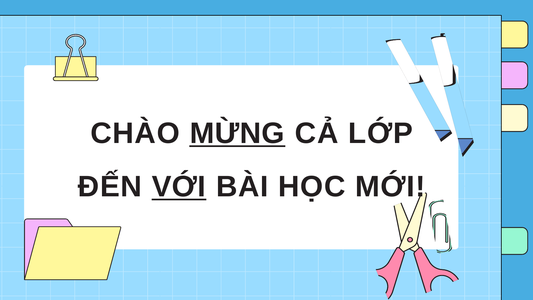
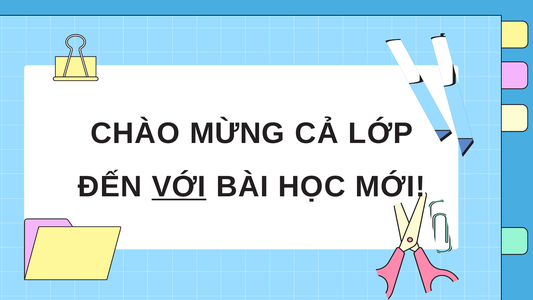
MỪNG underline: present -> none (237, 133)
